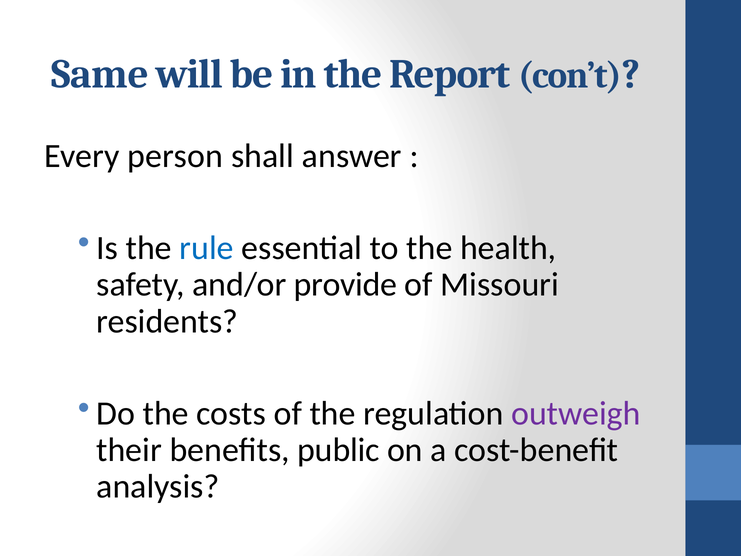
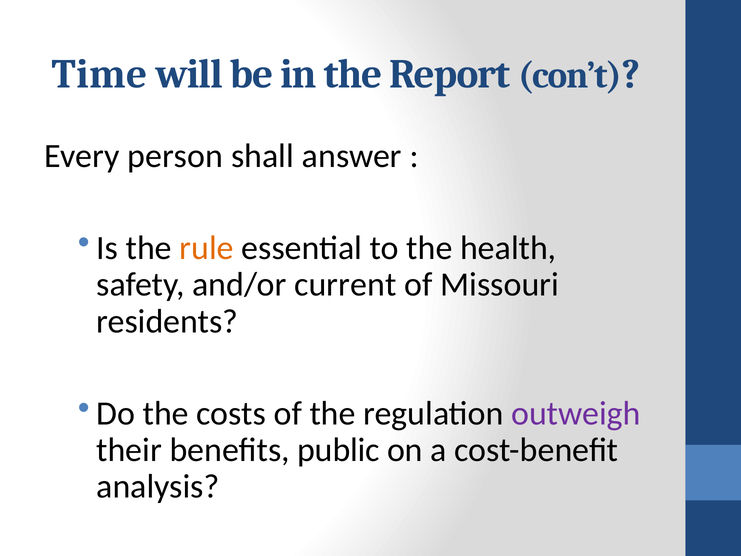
Same: Same -> Time (100, 74)
rule colour: blue -> orange (207, 248)
provide: provide -> current (345, 285)
